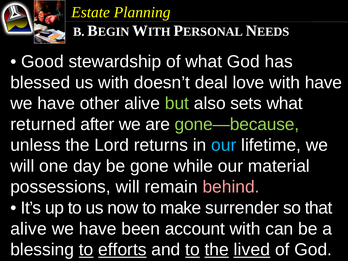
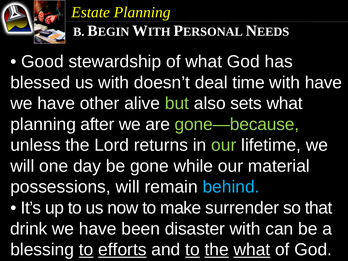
love: love -> time (249, 83)
returned: returned -> planning (43, 124)
our colour: light blue -> light green (224, 145)
behind colour: pink -> light blue (231, 187)
alive: alive -> drink (29, 229)
account: account -> disaster (195, 229)
the lived: lived -> what (252, 250)
